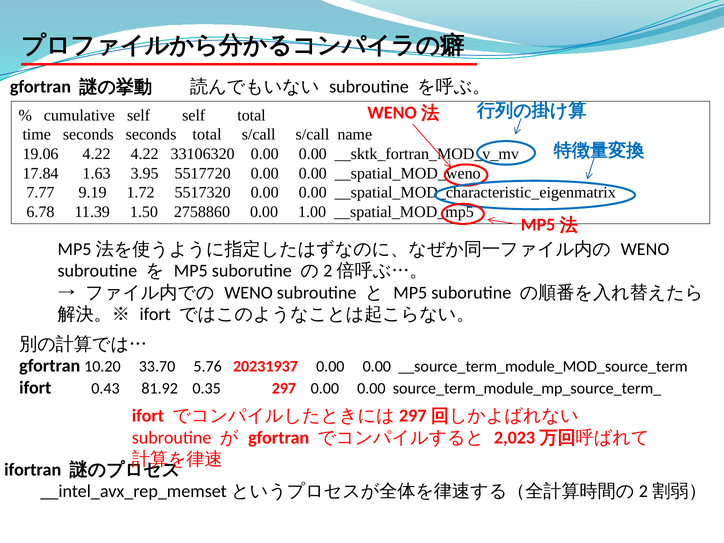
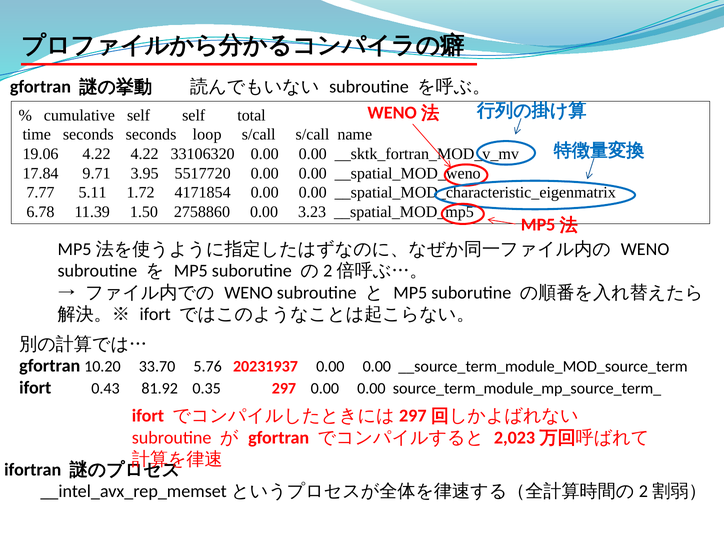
seconds total: total -> loop (207, 135)
1.63: 1.63 -> 9.71 (97, 173)
9.19: 9.19 -> 5.11 (93, 193)
5517320: 5517320 -> 4171854 (203, 193)
1.00: 1.00 -> 3.23 (312, 212)
